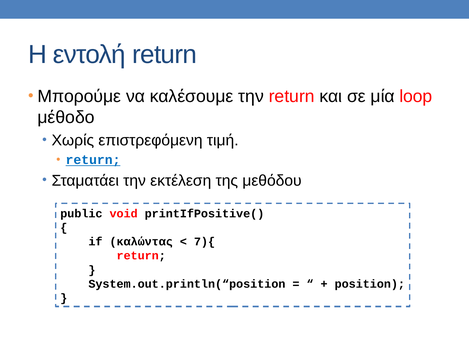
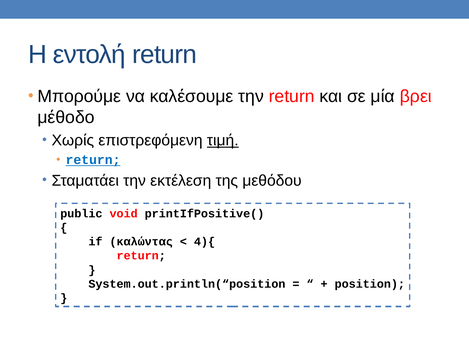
loop: loop -> βρει (416, 96)
τιμή underline: none -> present (223, 140)
7){: 7){ -> 4){ (205, 242)
